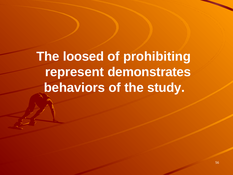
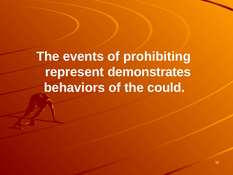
loosed: loosed -> events (83, 56)
study: study -> could (166, 87)
